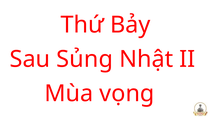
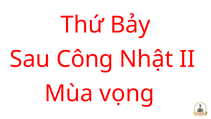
Sủng: Sủng -> Công (85, 59)
